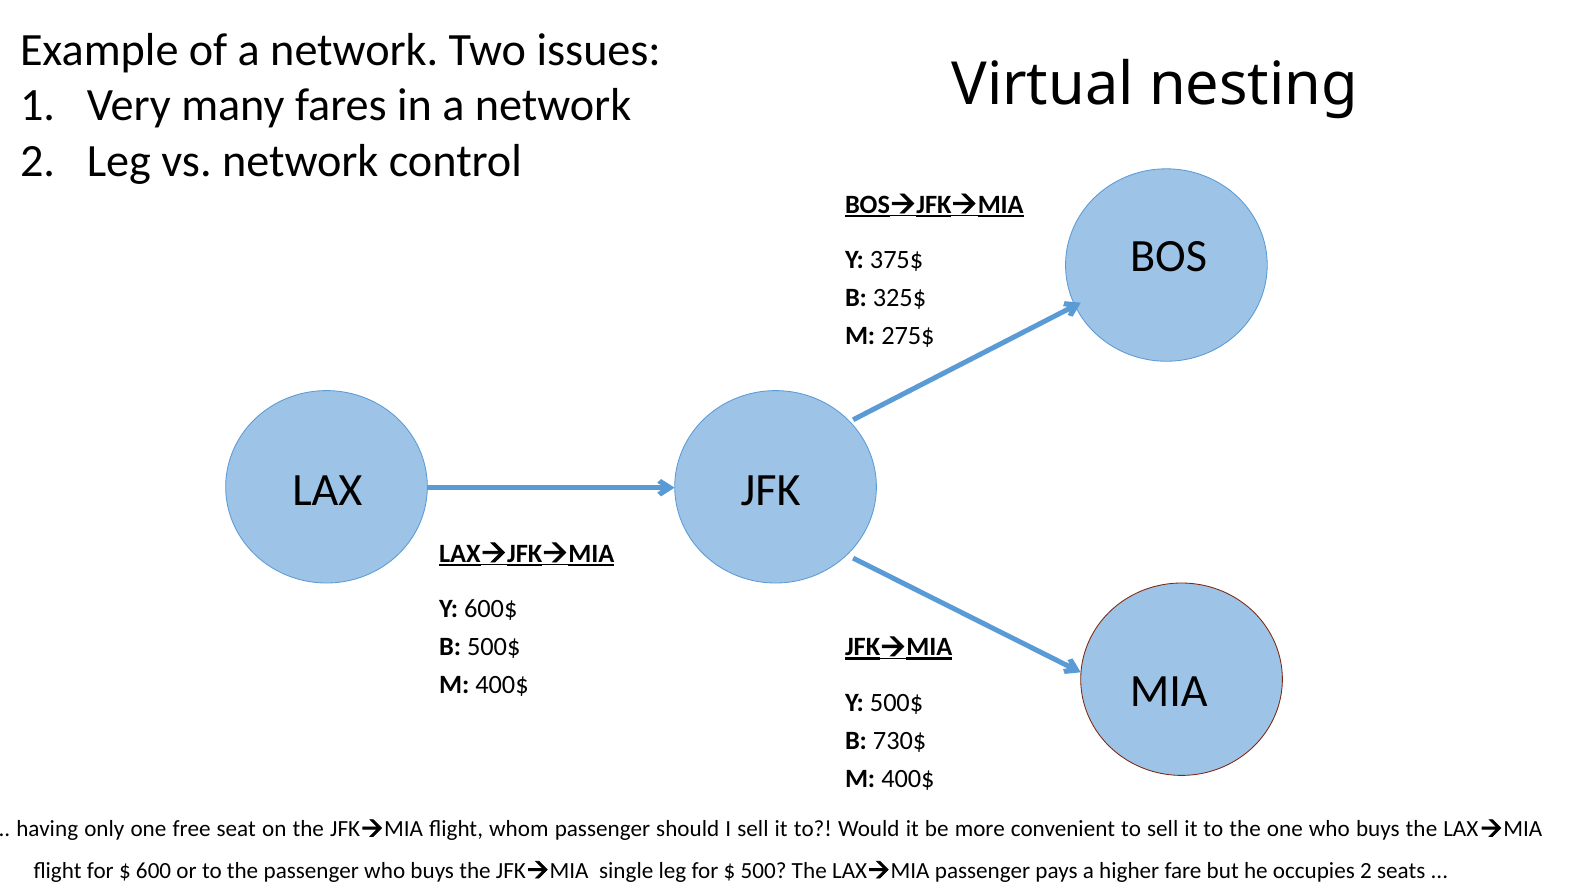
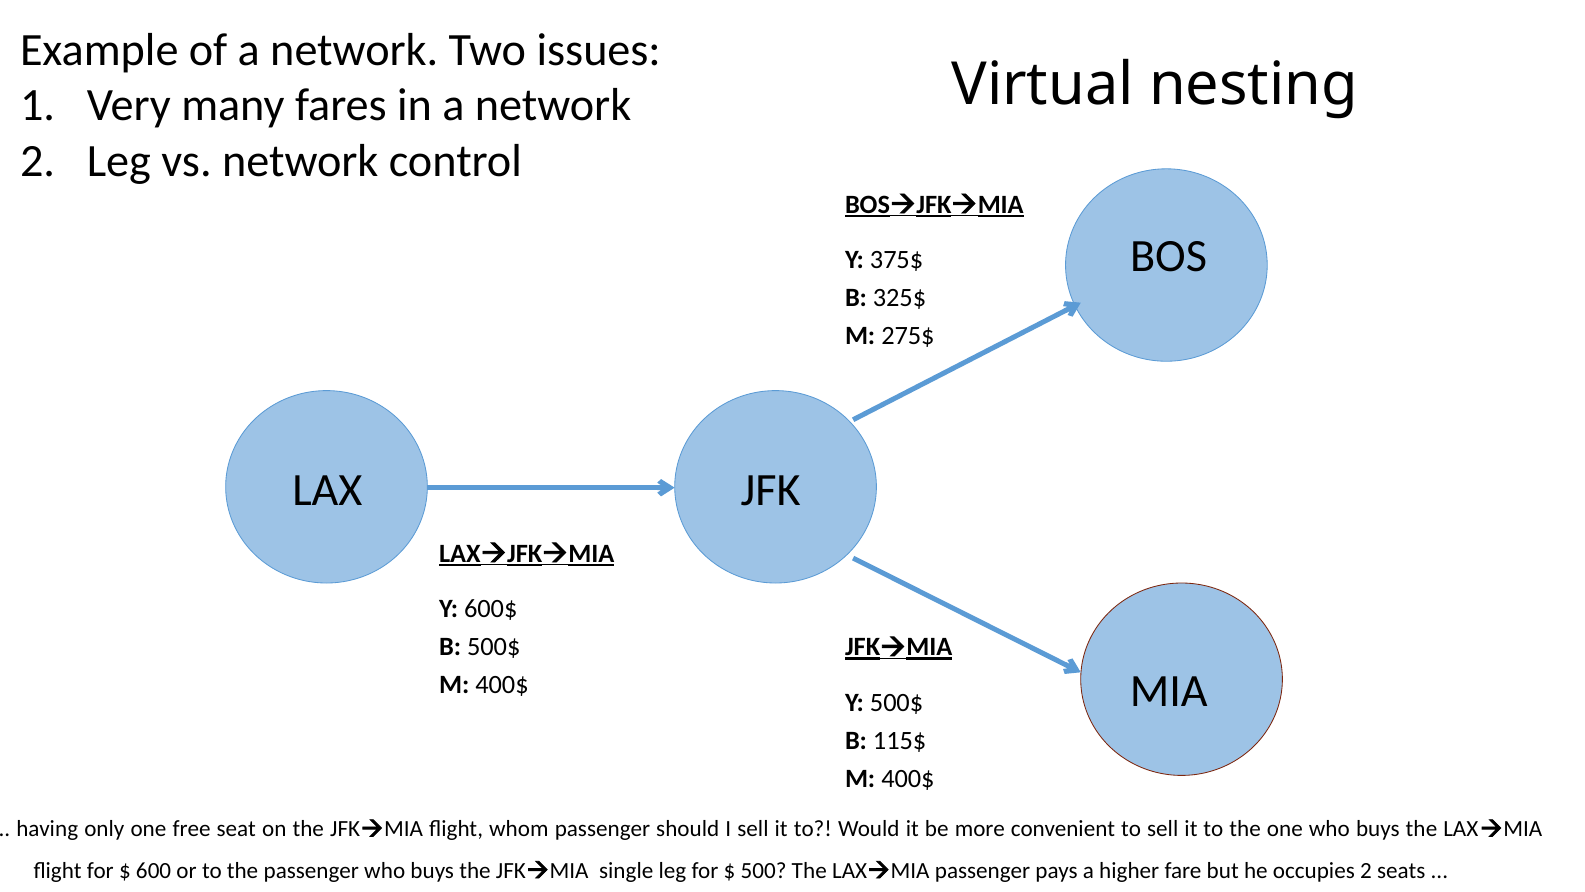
730$: 730$ -> 115$ (900, 741)
